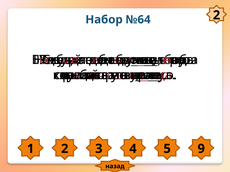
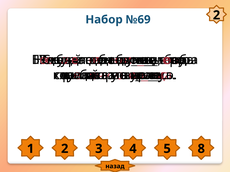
№64: №64 -> №69 (138, 20)
9: 9 -> 8 (201, 149)
